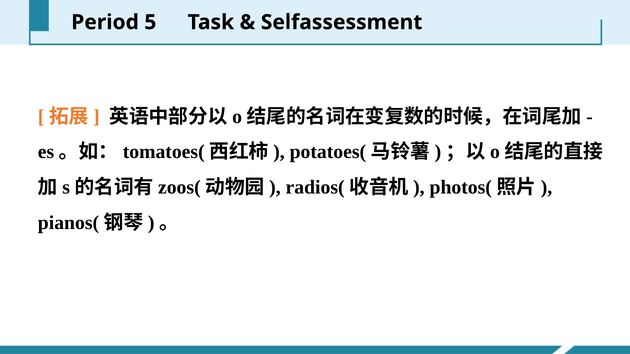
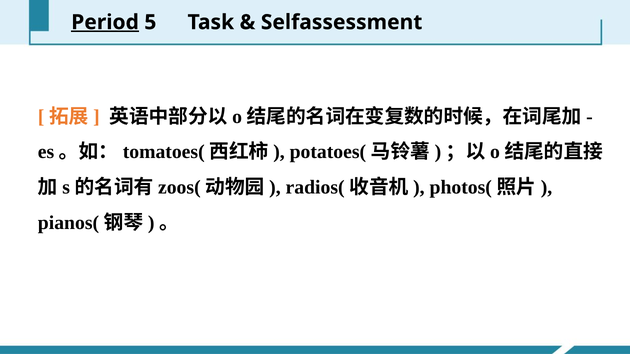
Period underline: none -> present (105, 22)
